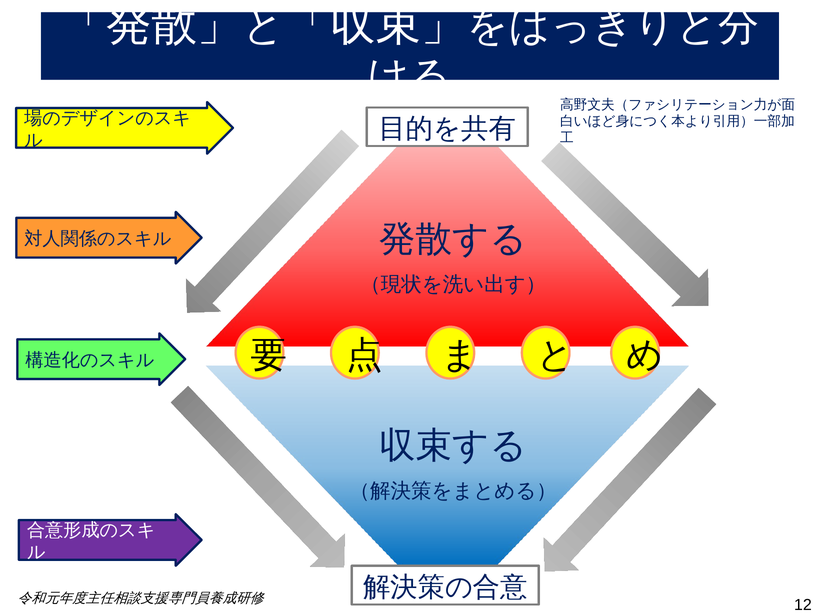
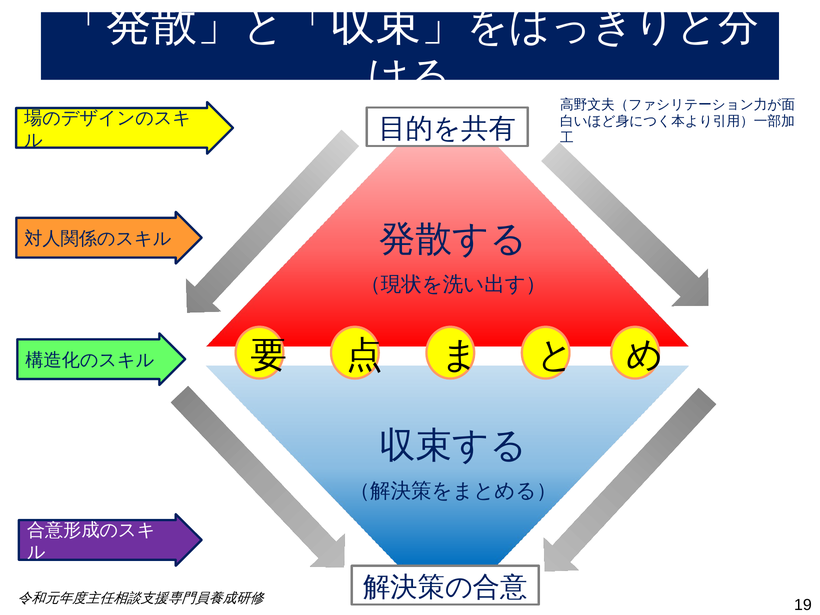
12: 12 -> 19 (803, 605)
